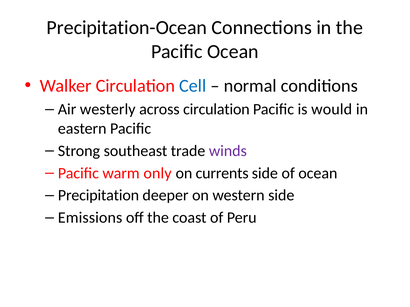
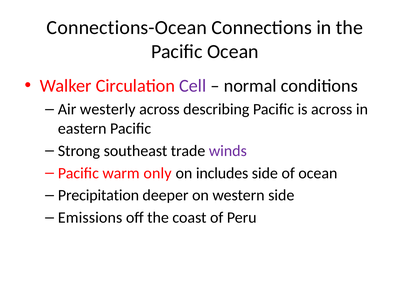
Precipitation-Ocean: Precipitation-Ocean -> Connections-Ocean (127, 28)
Cell colour: blue -> purple (193, 86)
across circulation: circulation -> describing (216, 110)
is would: would -> across (332, 110)
currents: currents -> includes (222, 173)
